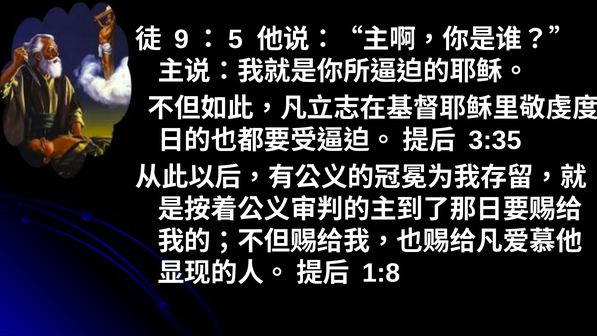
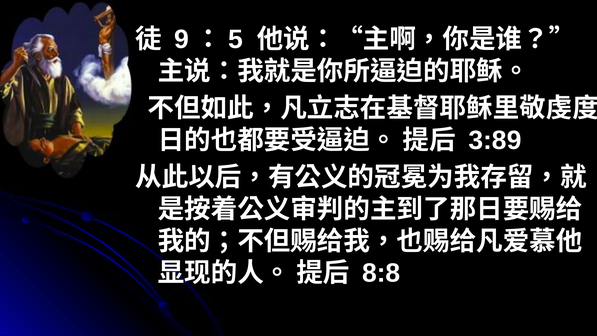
3:35: 3:35 -> 3:89 (495, 140)
1:8: 1:8 -> 8:8 (381, 273)
